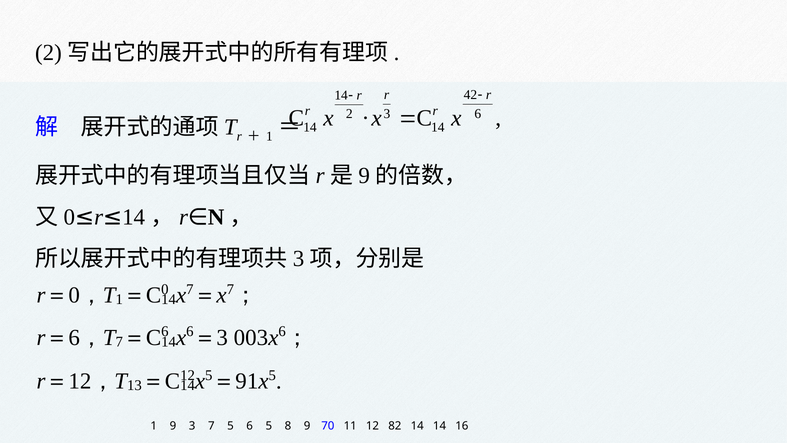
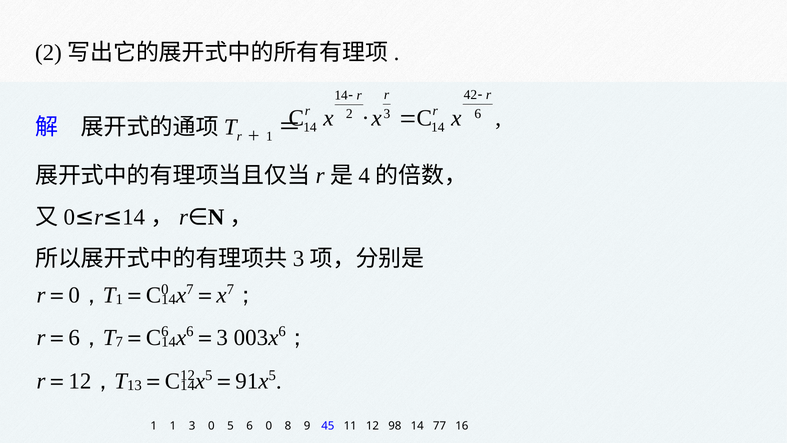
9: 9 -> 4 (364, 176)
1 9: 9 -> 1 (173, 425)
3 7: 7 -> 0 (211, 425)
6 5: 5 -> 0 (269, 425)
70: 70 -> 45 (328, 425)
82: 82 -> 98 (395, 425)
14: 14 -> 77 (440, 425)
